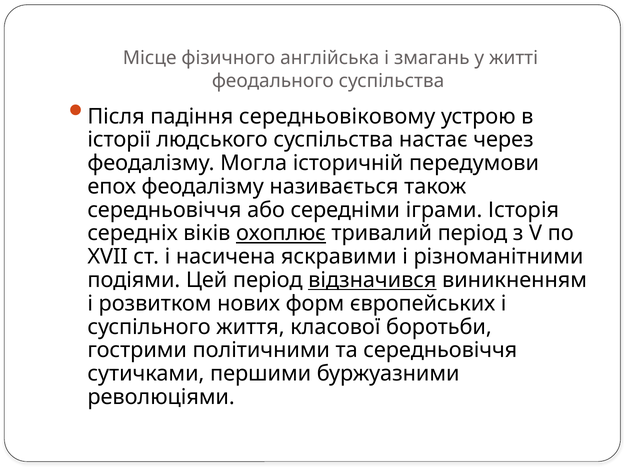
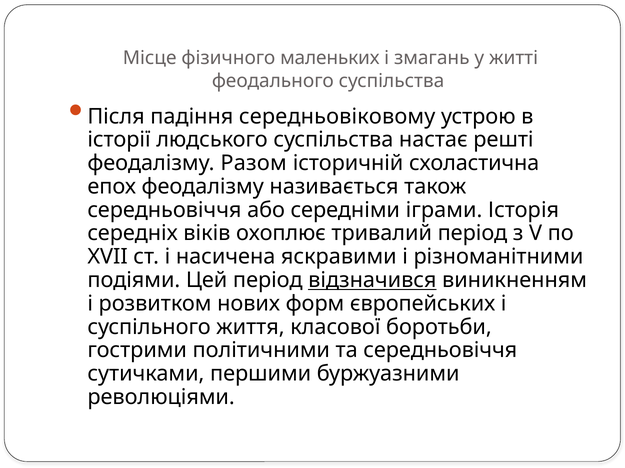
англійська: англійська -> маленьких (330, 58)
через: через -> решті (503, 140)
Могла: Могла -> Разом (254, 163)
передумови: передумови -> схоластична (474, 163)
охоплює underline: present -> none (281, 234)
